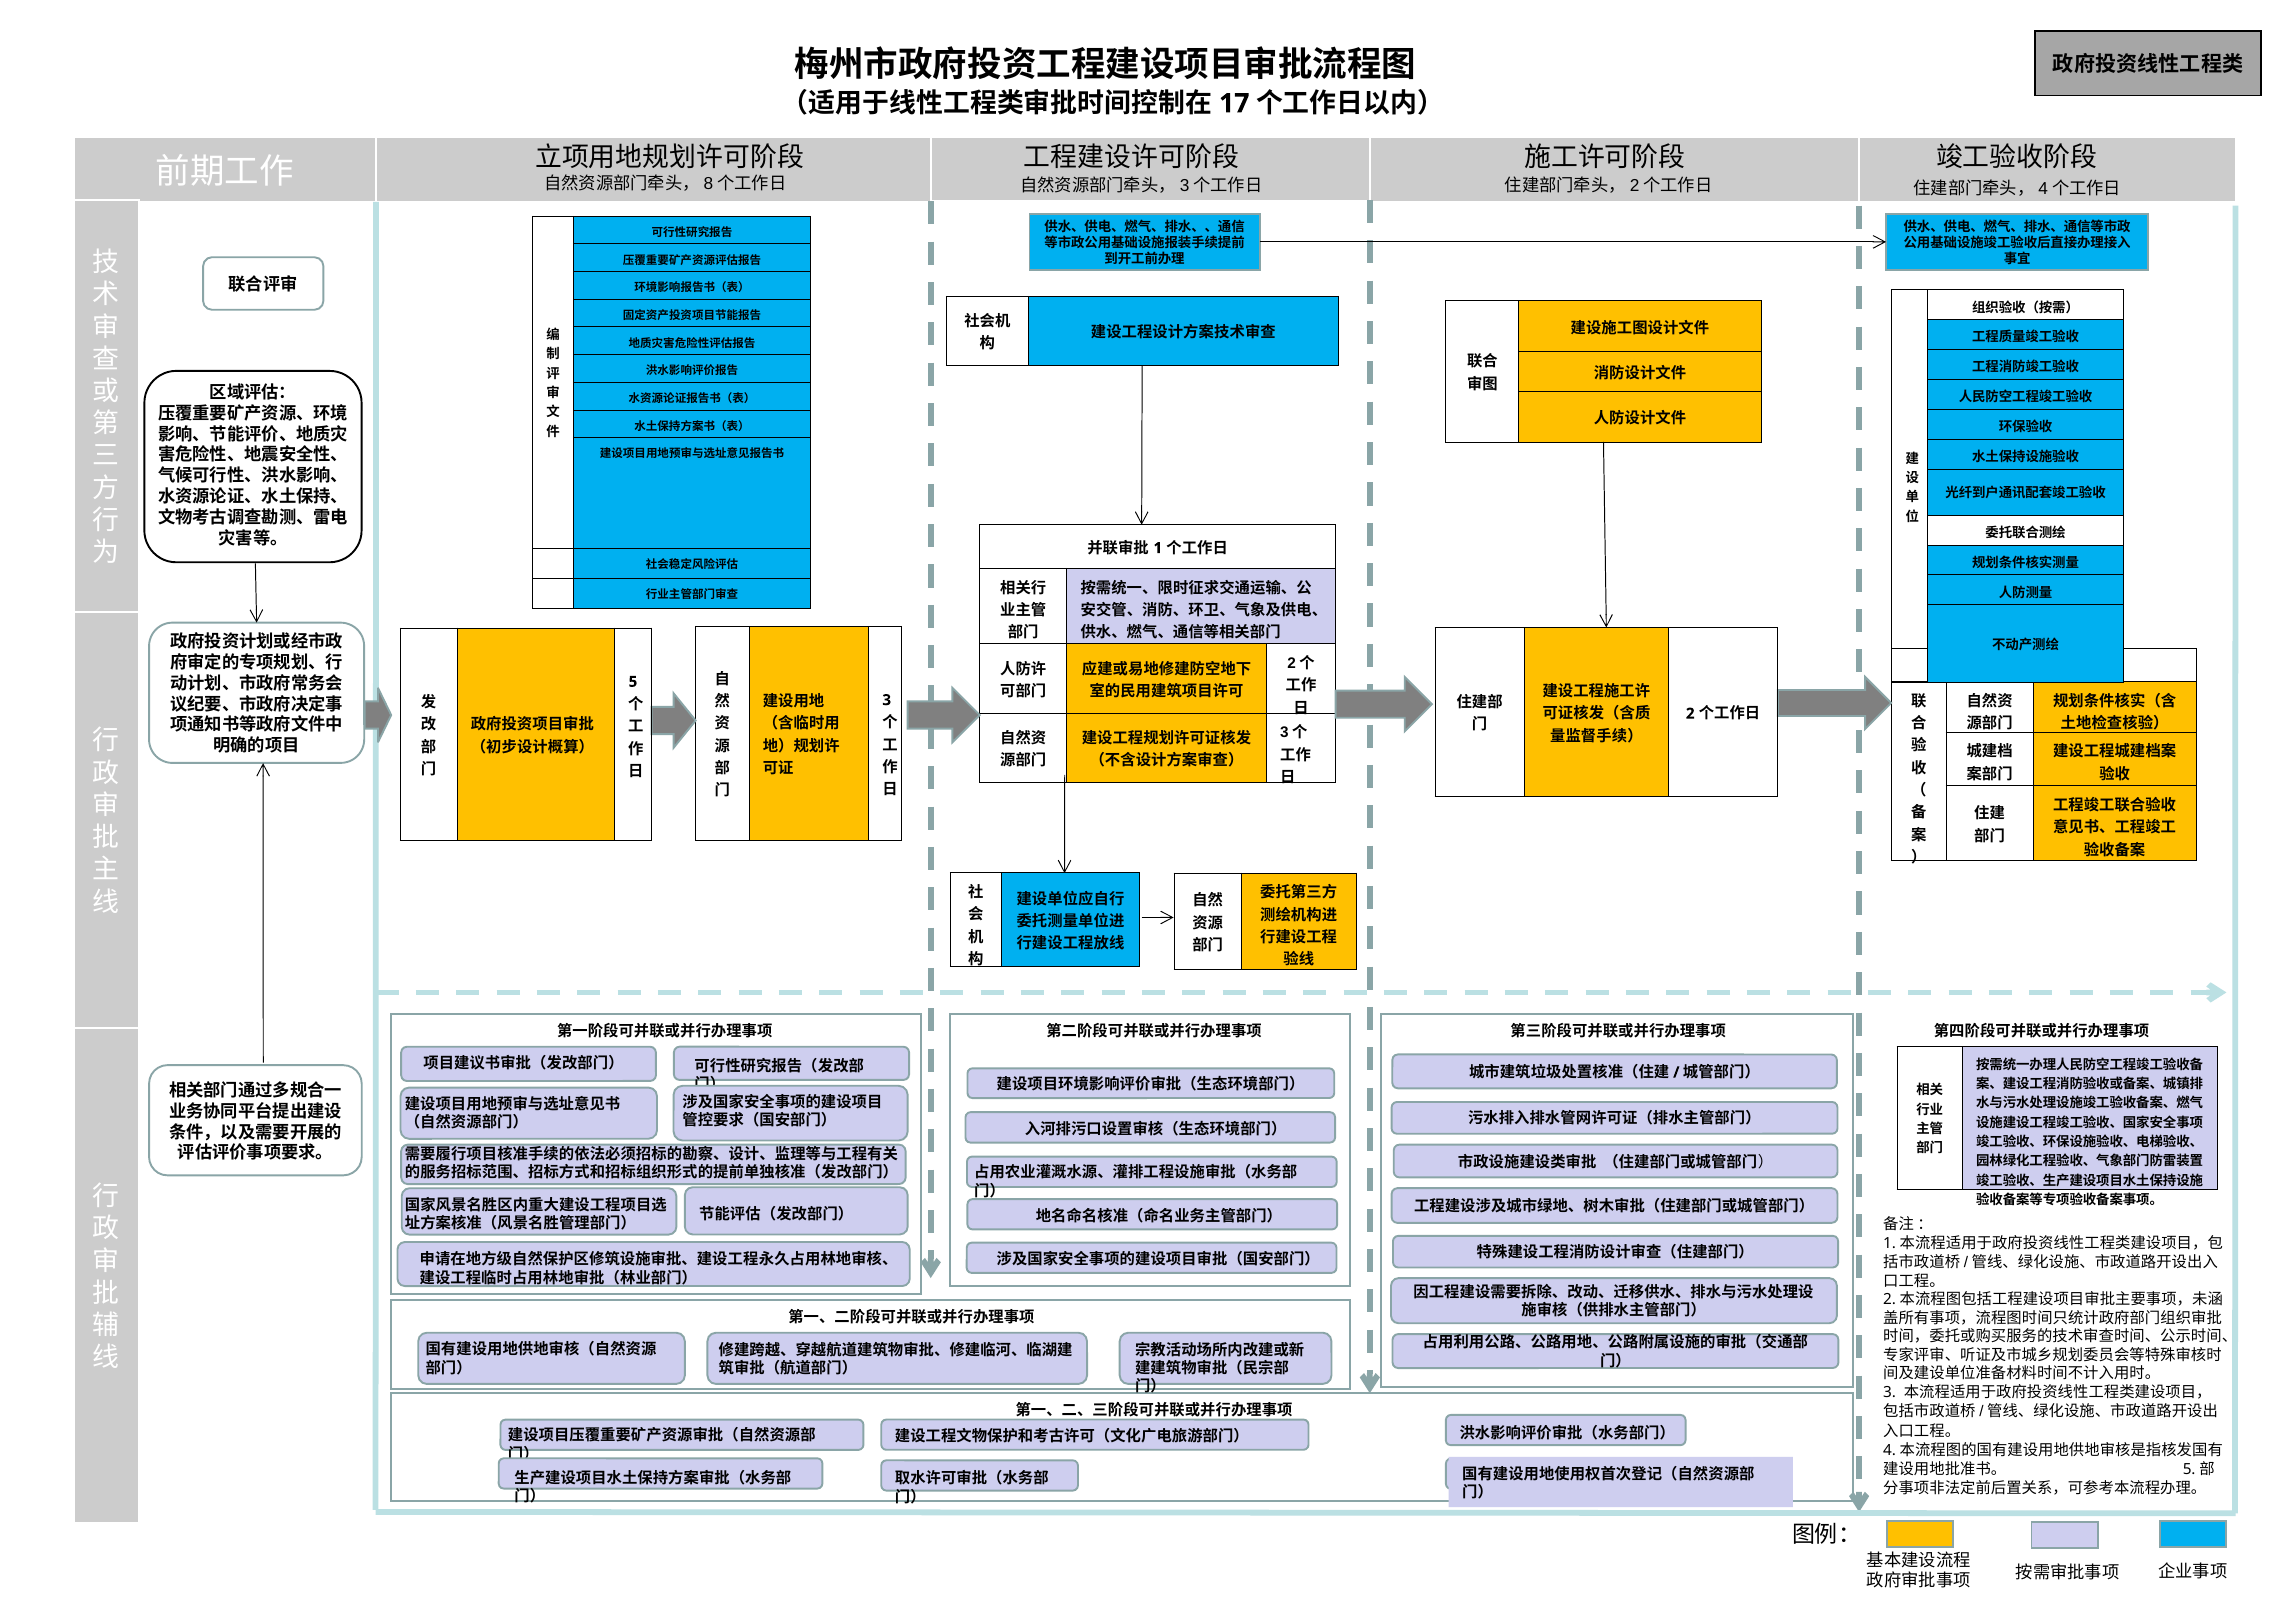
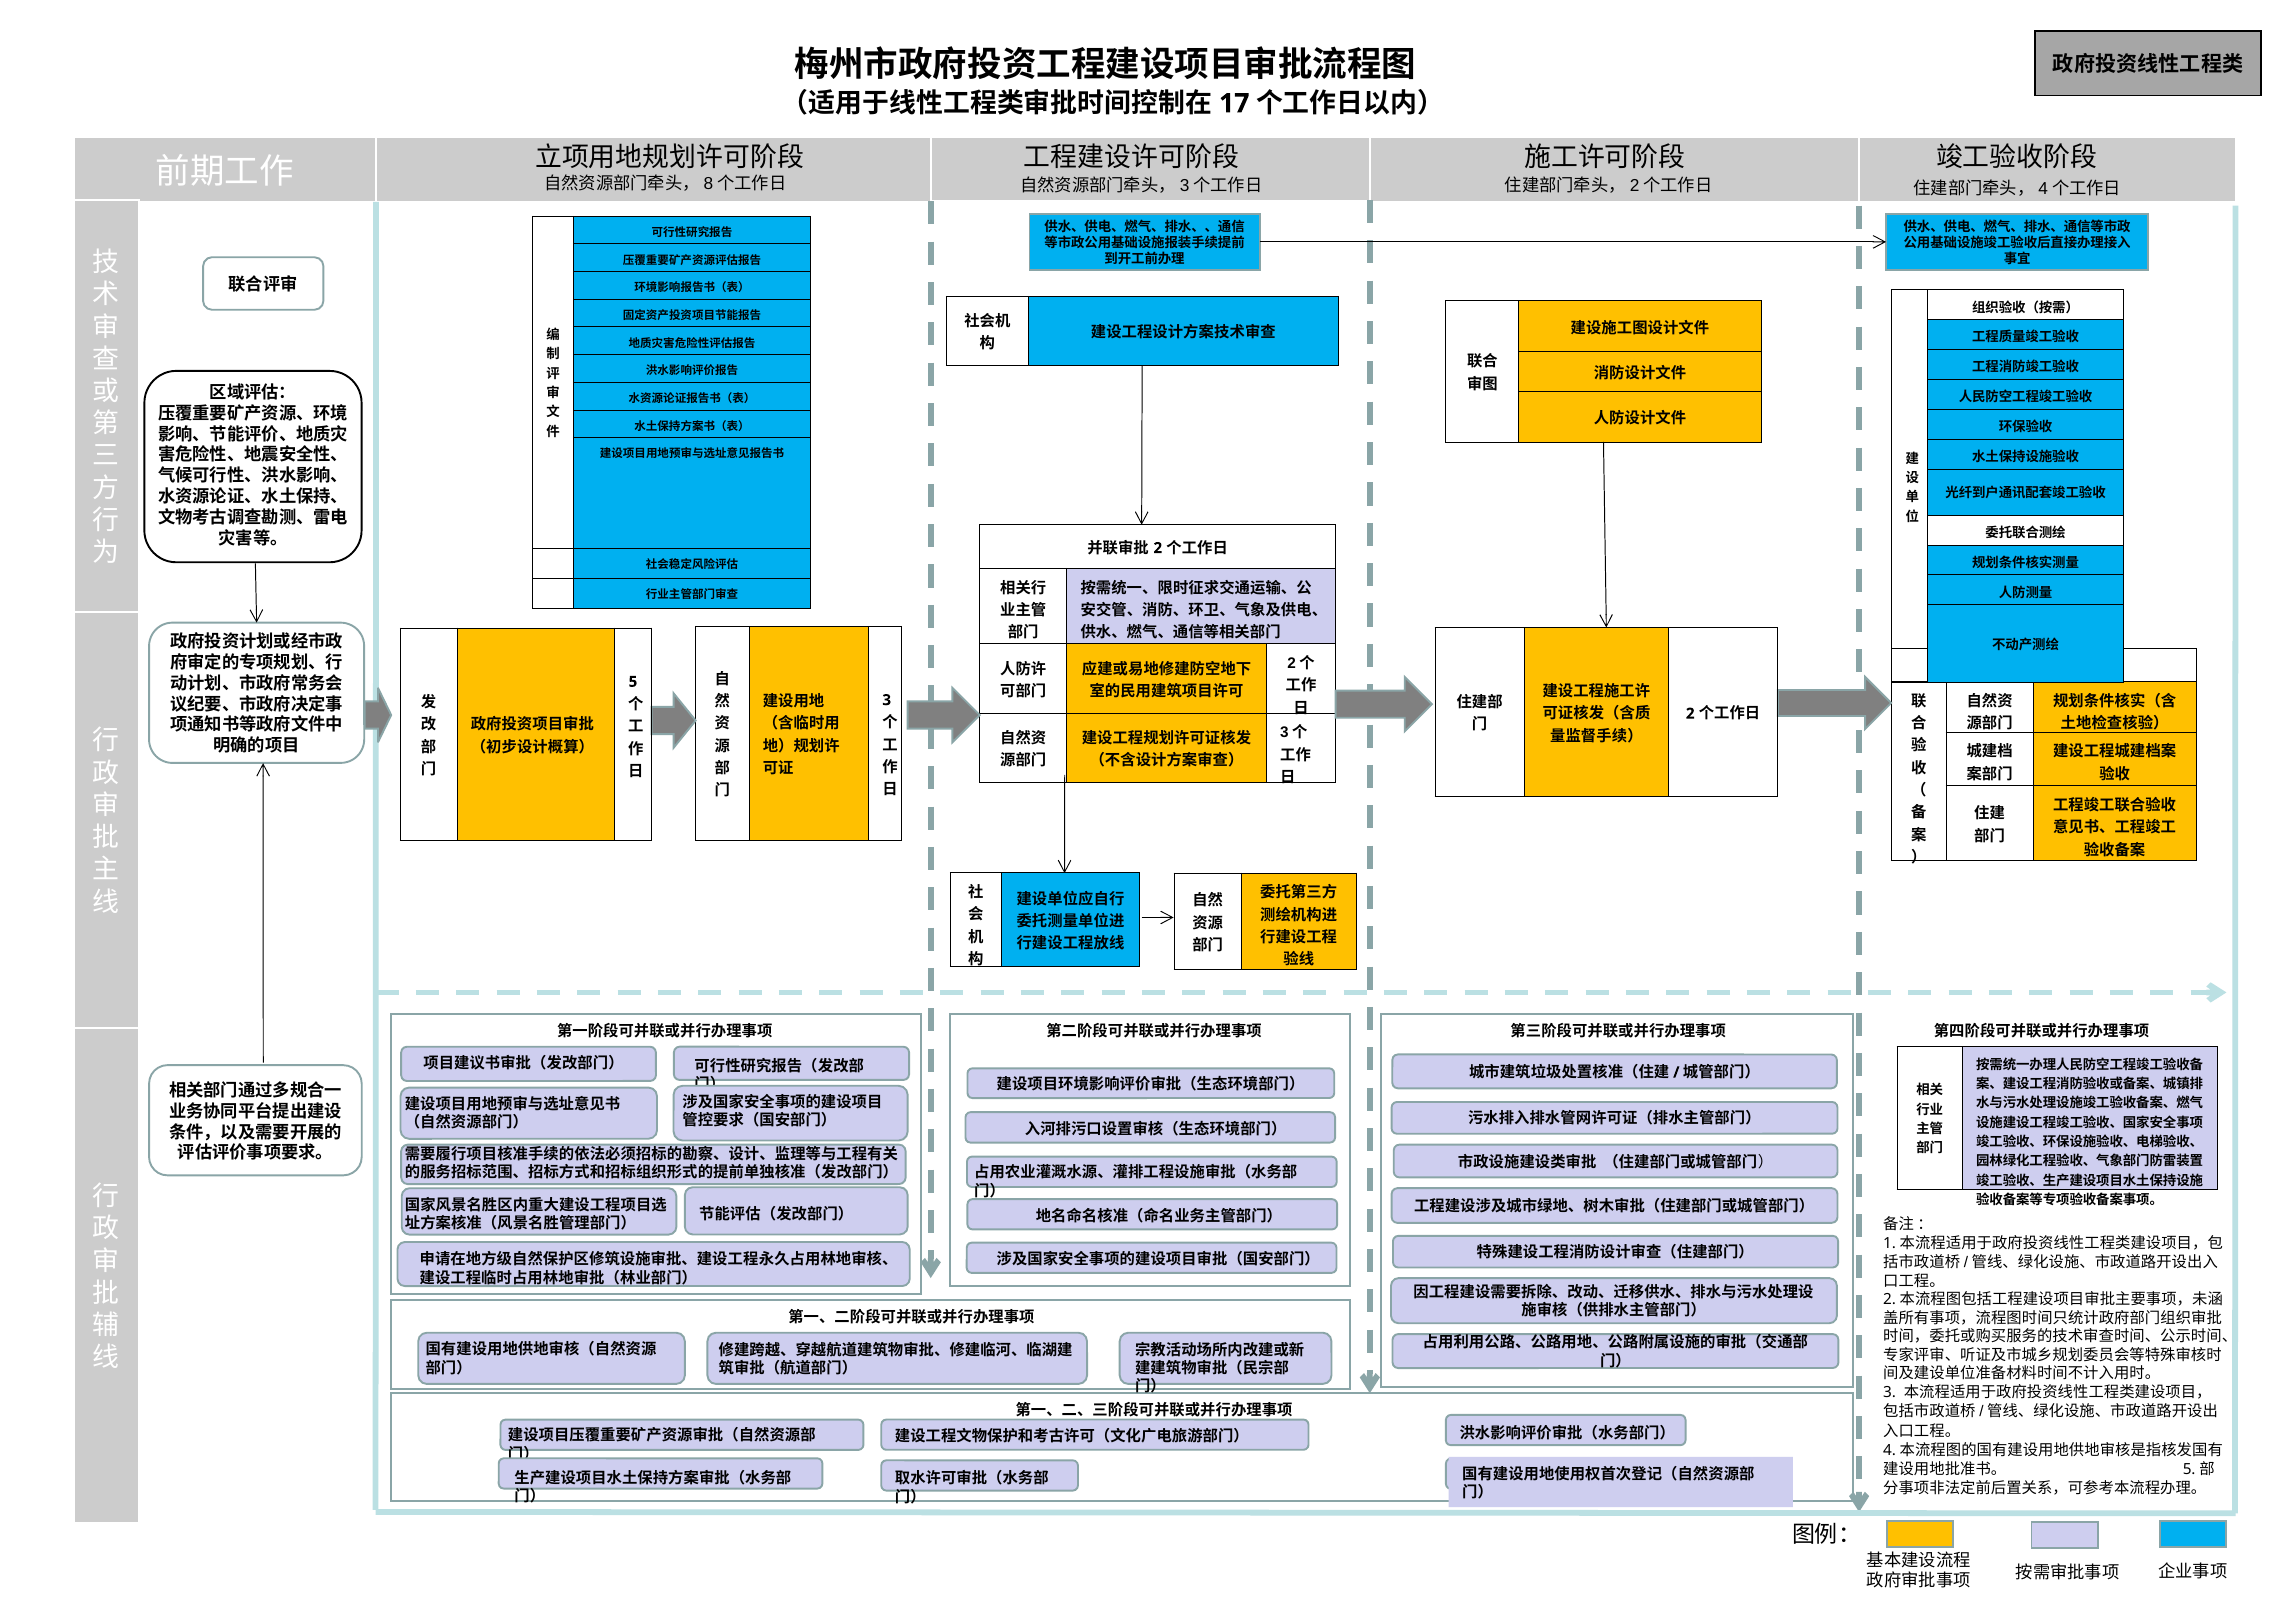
1: 1 -> 2 (1158, 548)
